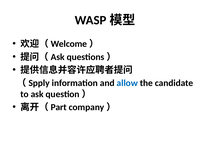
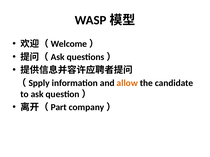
allow colour: blue -> orange (127, 83)
